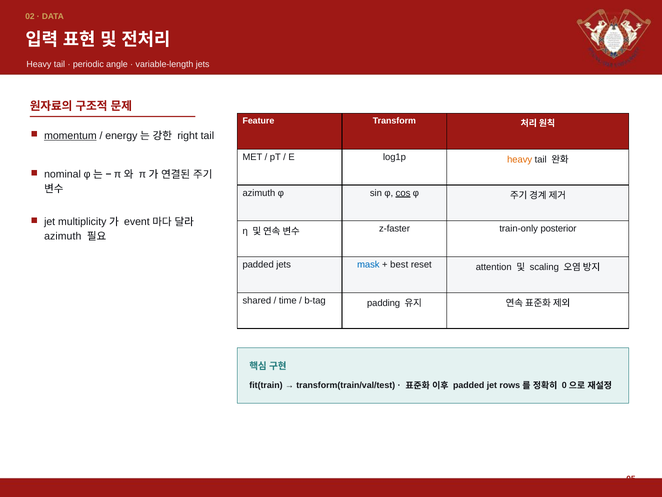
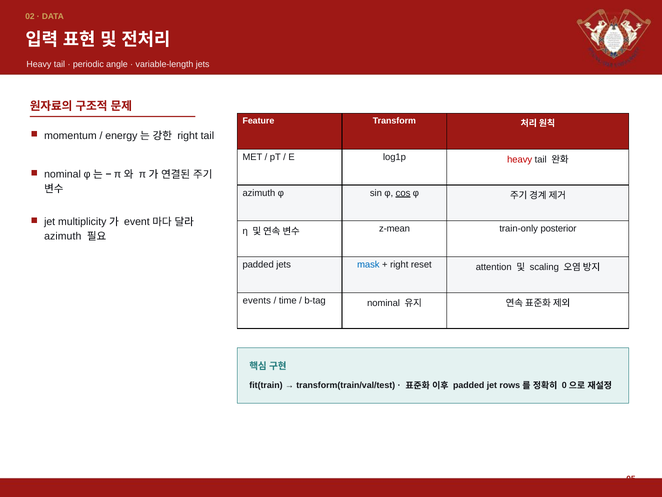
momentum underline: present -> none (70, 136)
heavy colour: orange -> red (520, 159)
z-faster: z-faster -> z-mean (395, 229)
best: best -> right (399, 264)
shared: shared -> events (257, 300)
b-tag padding: padding -> nominal (384, 303)
